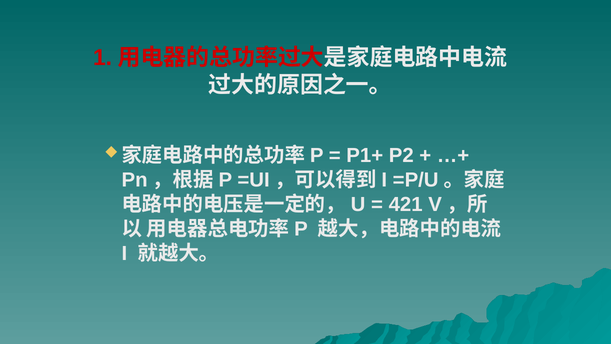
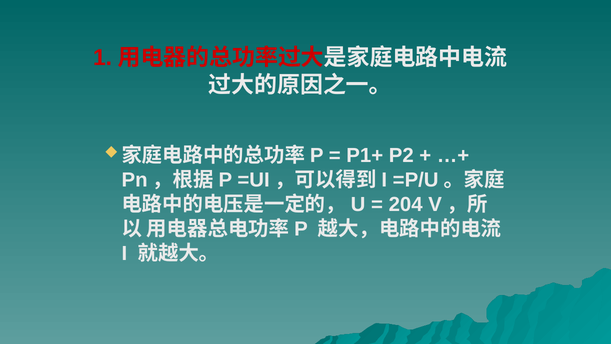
421: 421 -> 204 (406, 204)
